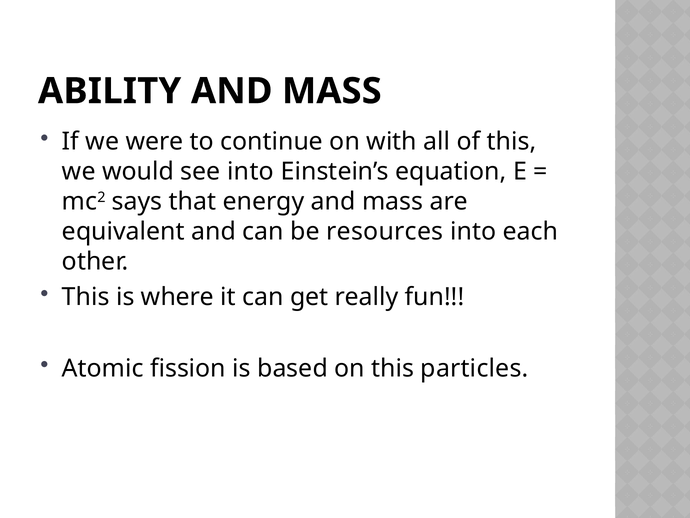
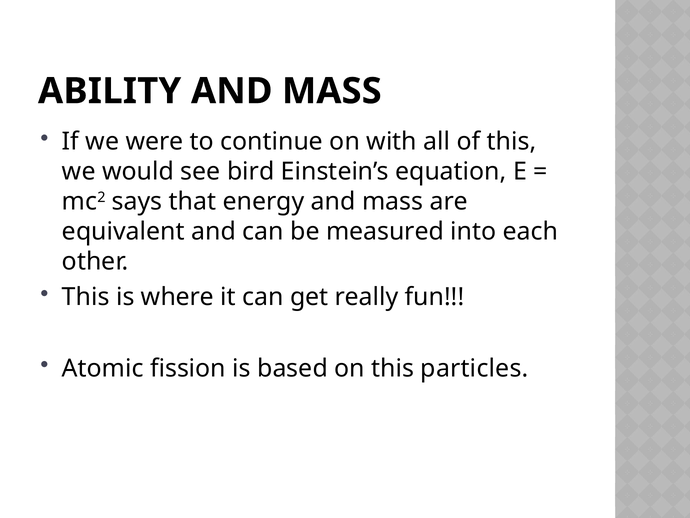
see into: into -> bird (251, 171)
resources: resources -> measured (385, 231)
